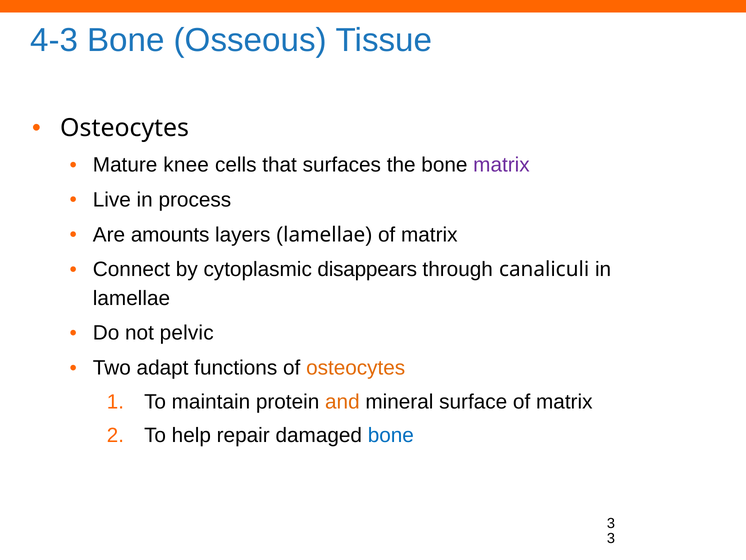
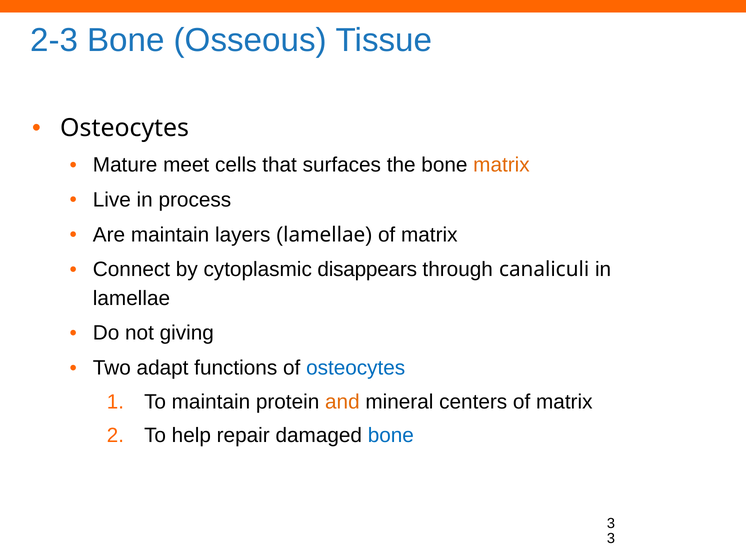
4-3: 4-3 -> 2-3 (54, 40)
knee: knee -> meet (186, 165)
matrix colour: purple -> orange (501, 165)
Are amounts: amounts -> maintain (170, 235)
pelvic: pelvic -> giving (187, 333)
osteocytes colour: orange -> blue (356, 368)
surface: surface -> centers (473, 401)
